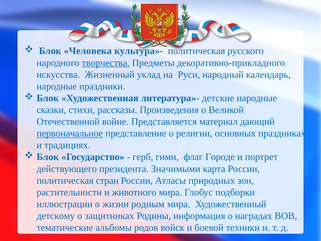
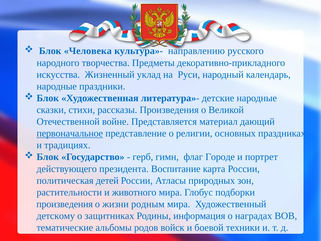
культура»- политическая: политическая -> направлению (196, 51)
творчества underline: present -> none (106, 63)
Значимыми: Значимыми -> Воспитание (176, 169)
стран: стран -> детей (107, 180)
иллюстрации: иллюстрации -> произведения (65, 204)
